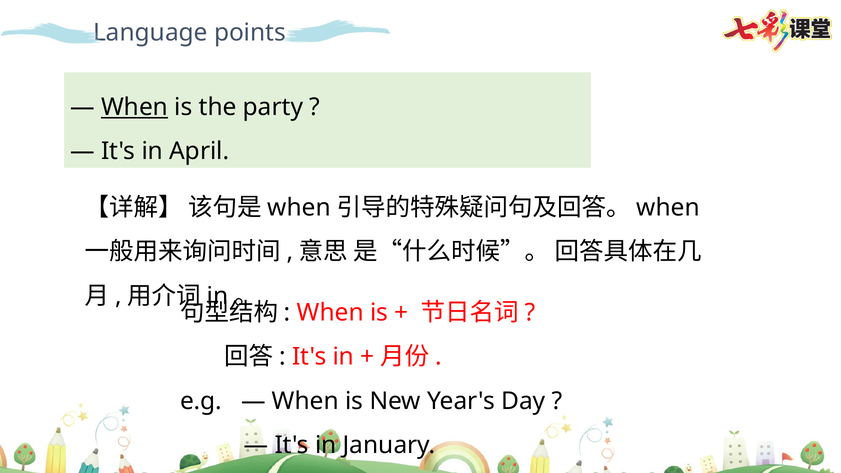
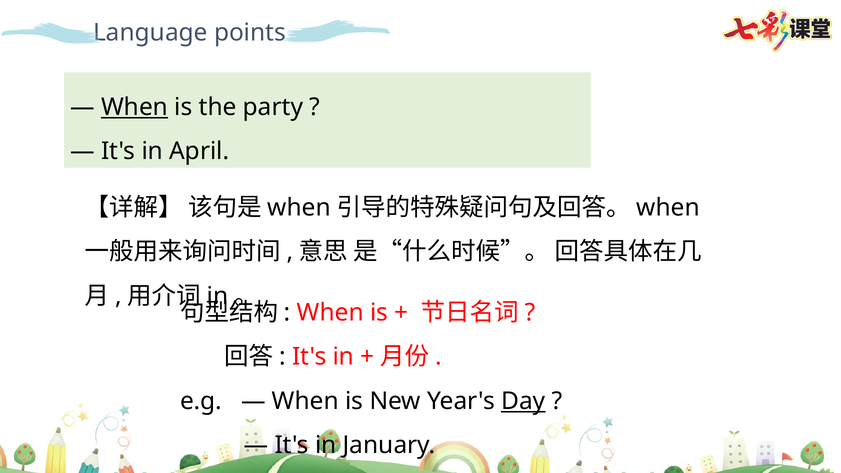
Day underline: none -> present (523, 401)
